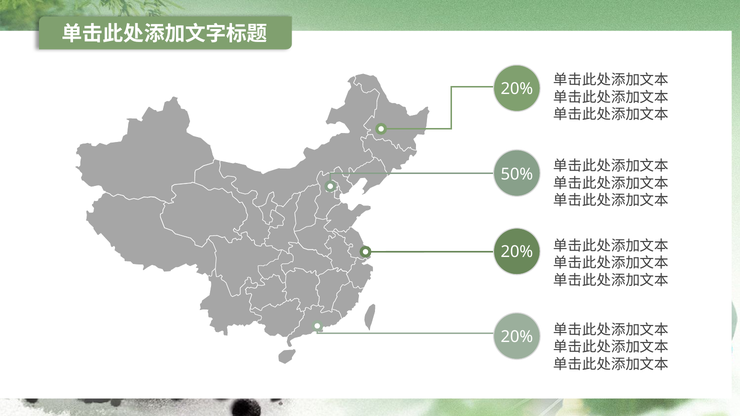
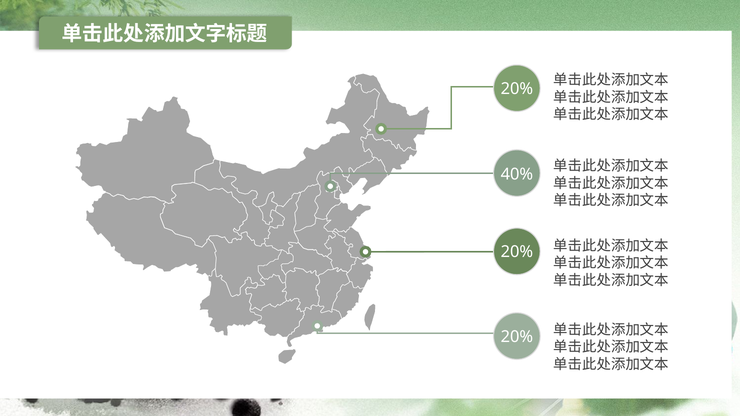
50%: 50% -> 40% (517, 174)
